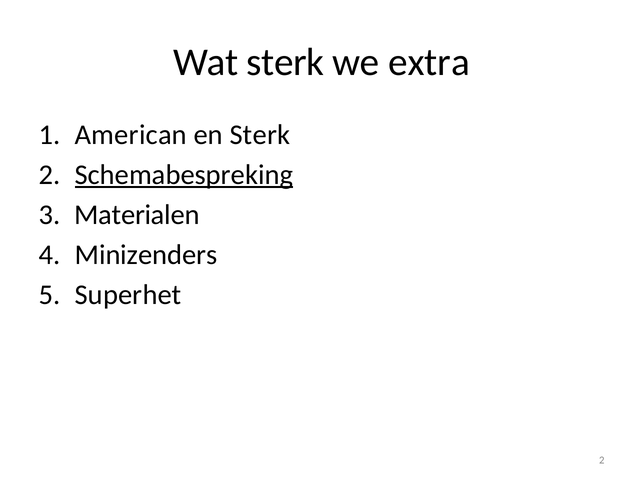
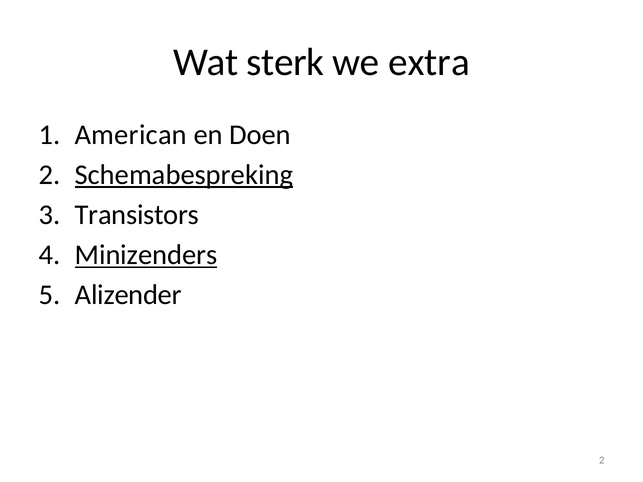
en Sterk: Sterk -> Doen (260, 135)
Materialen: Materialen -> Transistors (137, 215)
Minizenders underline: none -> present (146, 255)
Superhet: Superhet -> Alizender (128, 295)
